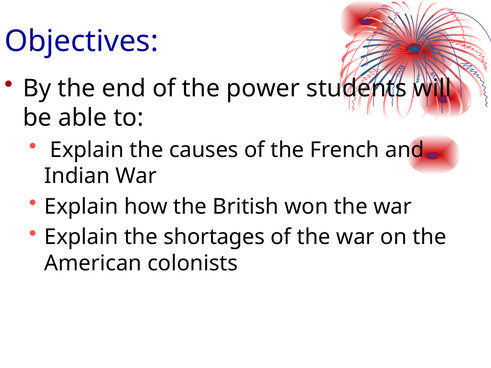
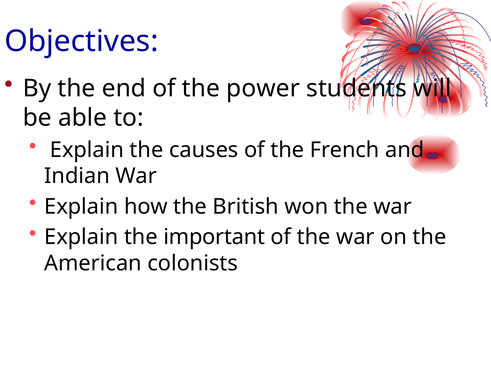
shortages: shortages -> important (214, 237)
